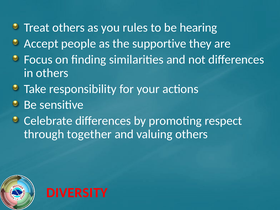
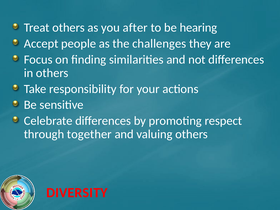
rules: rules -> after (135, 28)
supportive: supportive -> challenges (159, 44)
